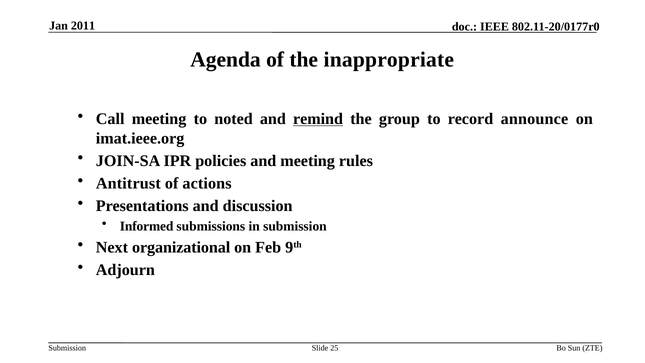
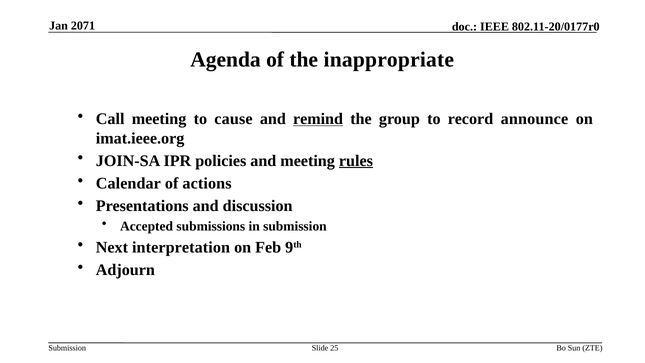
2011: 2011 -> 2071 (83, 26)
noted: noted -> cause (233, 119)
rules underline: none -> present (356, 161)
Antitrust: Antitrust -> Calendar (128, 183)
Informed: Informed -> Accepted (147, 226)
organizational: organizational -> interpretation (181, 247)
